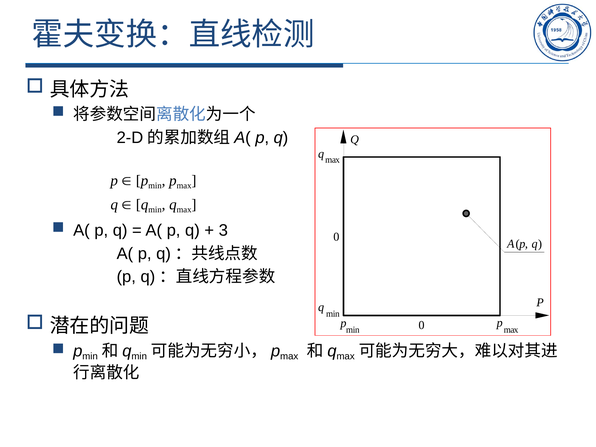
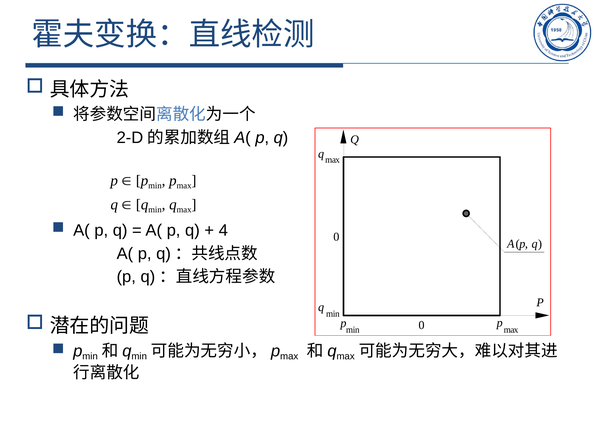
3: 3 -> 4 (223, 230)
